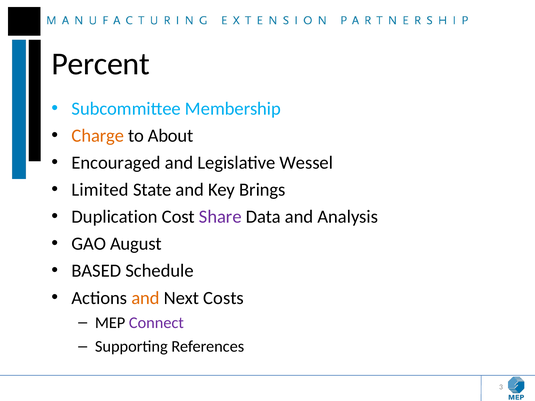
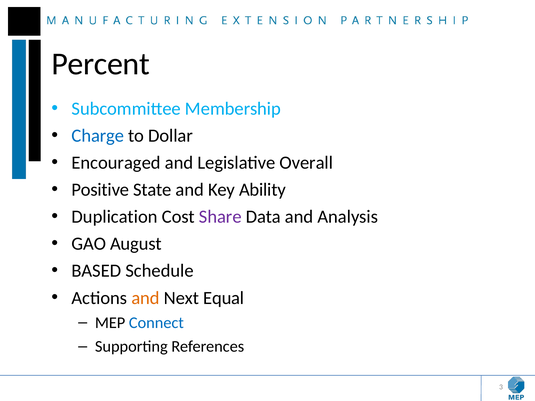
Charge colour: orange -> blue (98, 136)
About: About -> Dollar (171, 136)
Wessel: Wessel -> Overall (306, 163)
Limited: Limited -> Positive (100, 190)
Brings: Brings -> Ability (262, 190)
Costs: Costs -> Equal (224, 298)
Connect colour: purple -> blue (156, 323)
